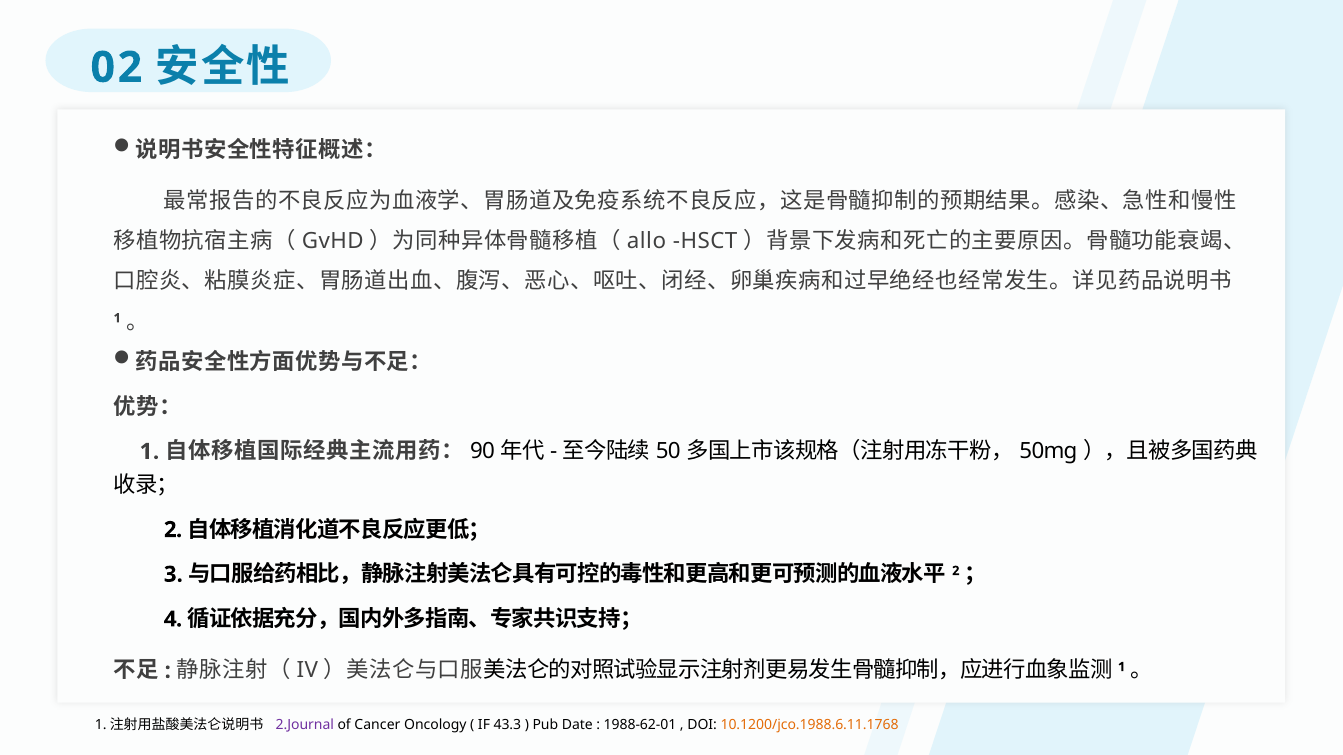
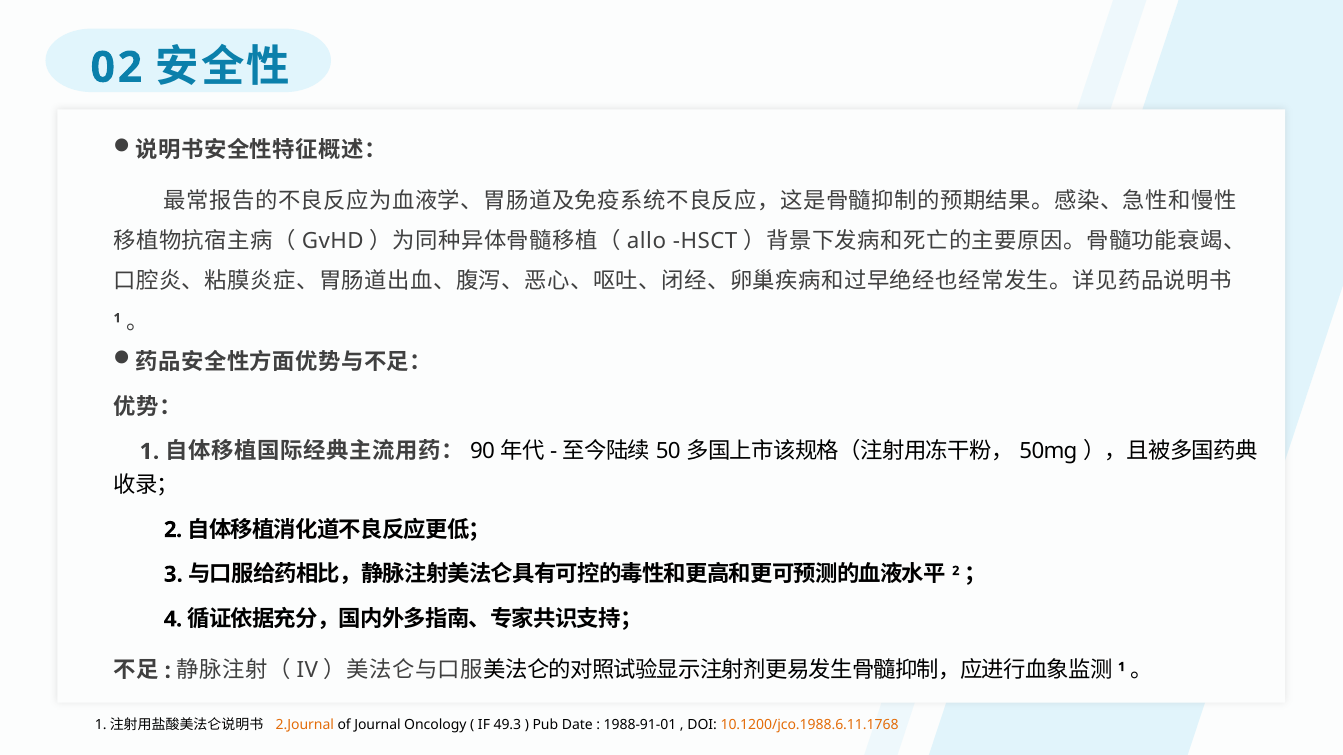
2.Journal colour: purple -> orange (305, 725)
Cancer: Cancer -> Journal (378, 725)
43.3: 43.3 -> 49.3 (507, 725)
1988-62-01: 1988-62-01 -> 1988-91-01 (640, 725)
